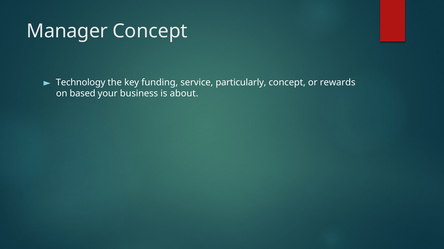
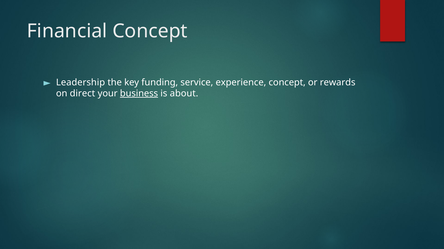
Manager: Manager -> Financial (67, 31)
Technology: Technology -> Leadership (81, 83)
particularly: particularly -> experience (241, 83)
based: based -> direct (82, 94)
business underline: none -> present (139, 94)
